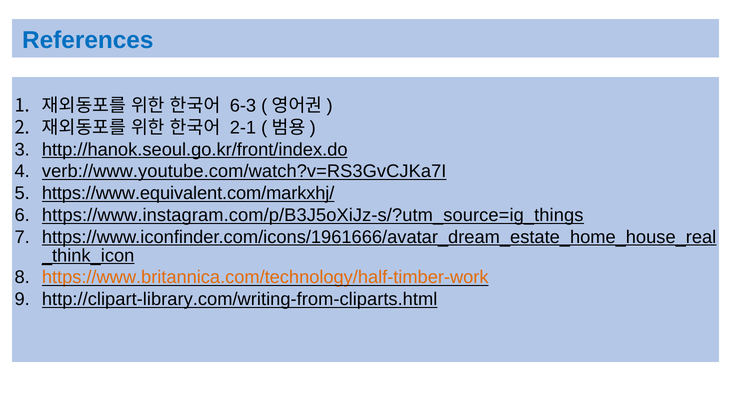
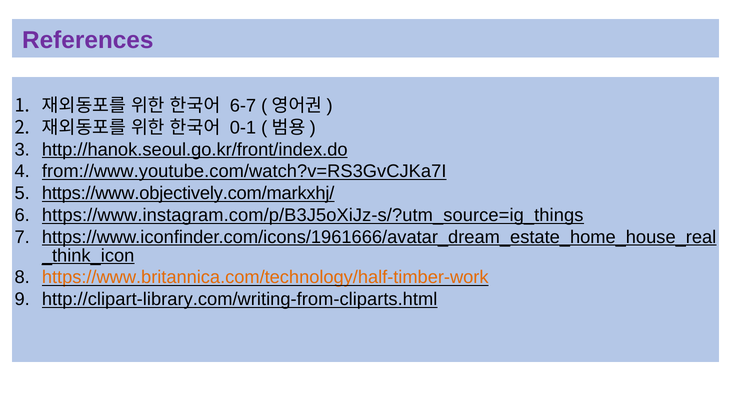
References colour: blue -> purple (88, 40)
6-3: 6-3 -> 6-7 (243, 106)
2-1: 2-1 -> 0-1 (243, 128)
verb://www.youtube.com/watch?v=RS3GvCJKa7I: verb://www.youtube.com/watch?v=RS3GvCJKa7I -> from://www.youtube.com/watch?v=RS3GvCJKa7I (244, 172)
https://www.equivalent.com/markxhj/: https://www.equivalent.com/markxhj/ -> https://www.objectively.com/markxhj/ (188, 193)
